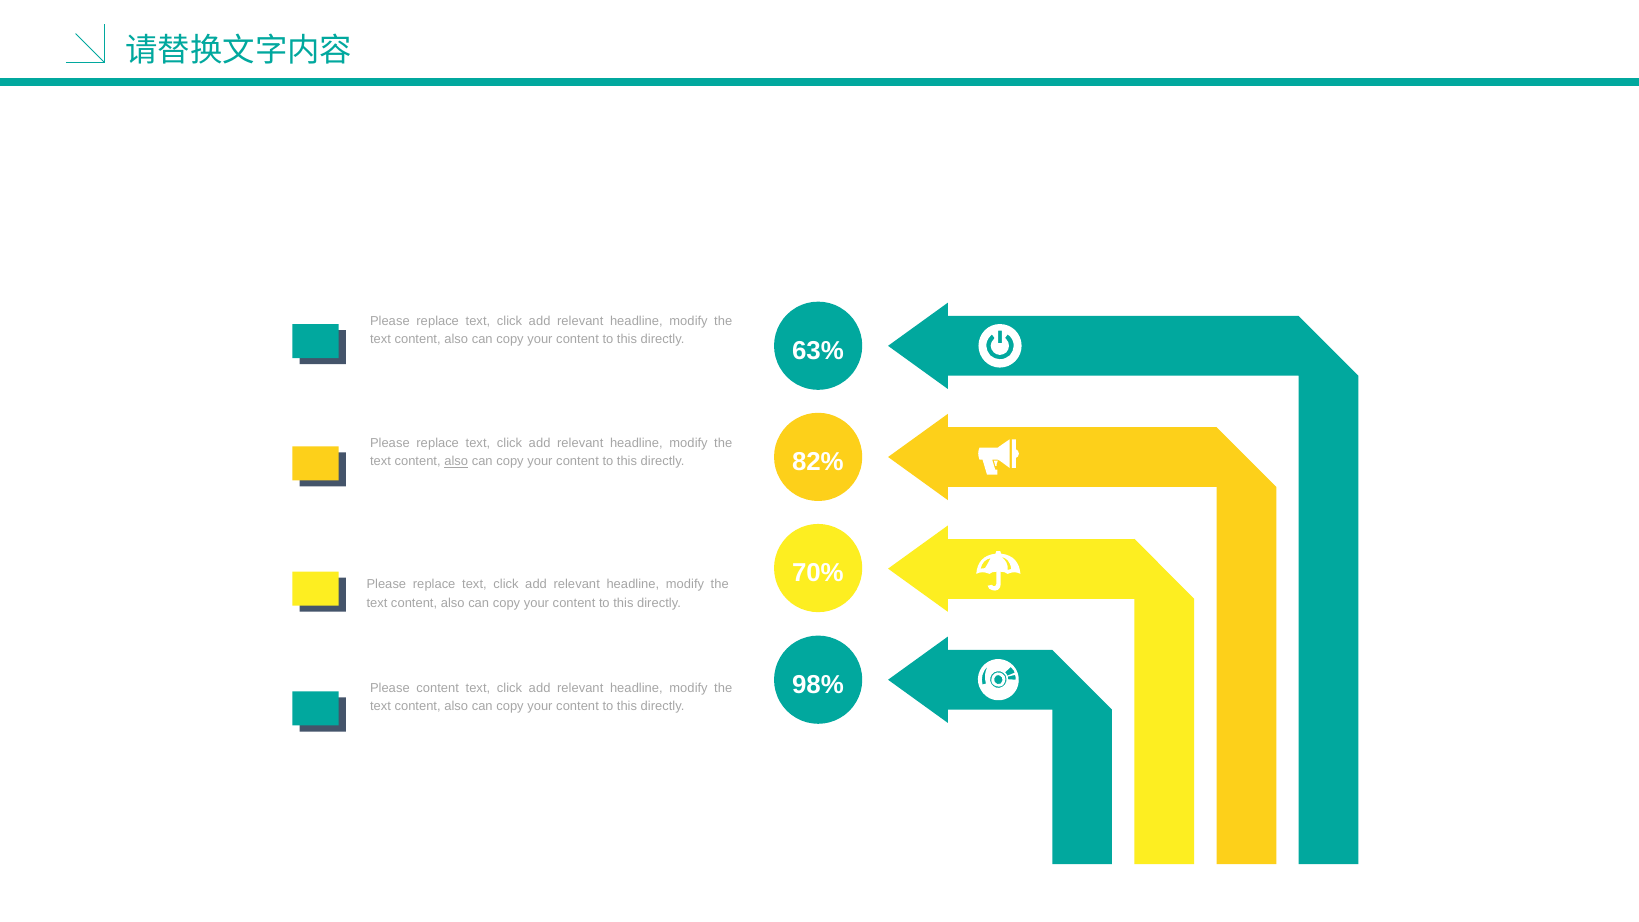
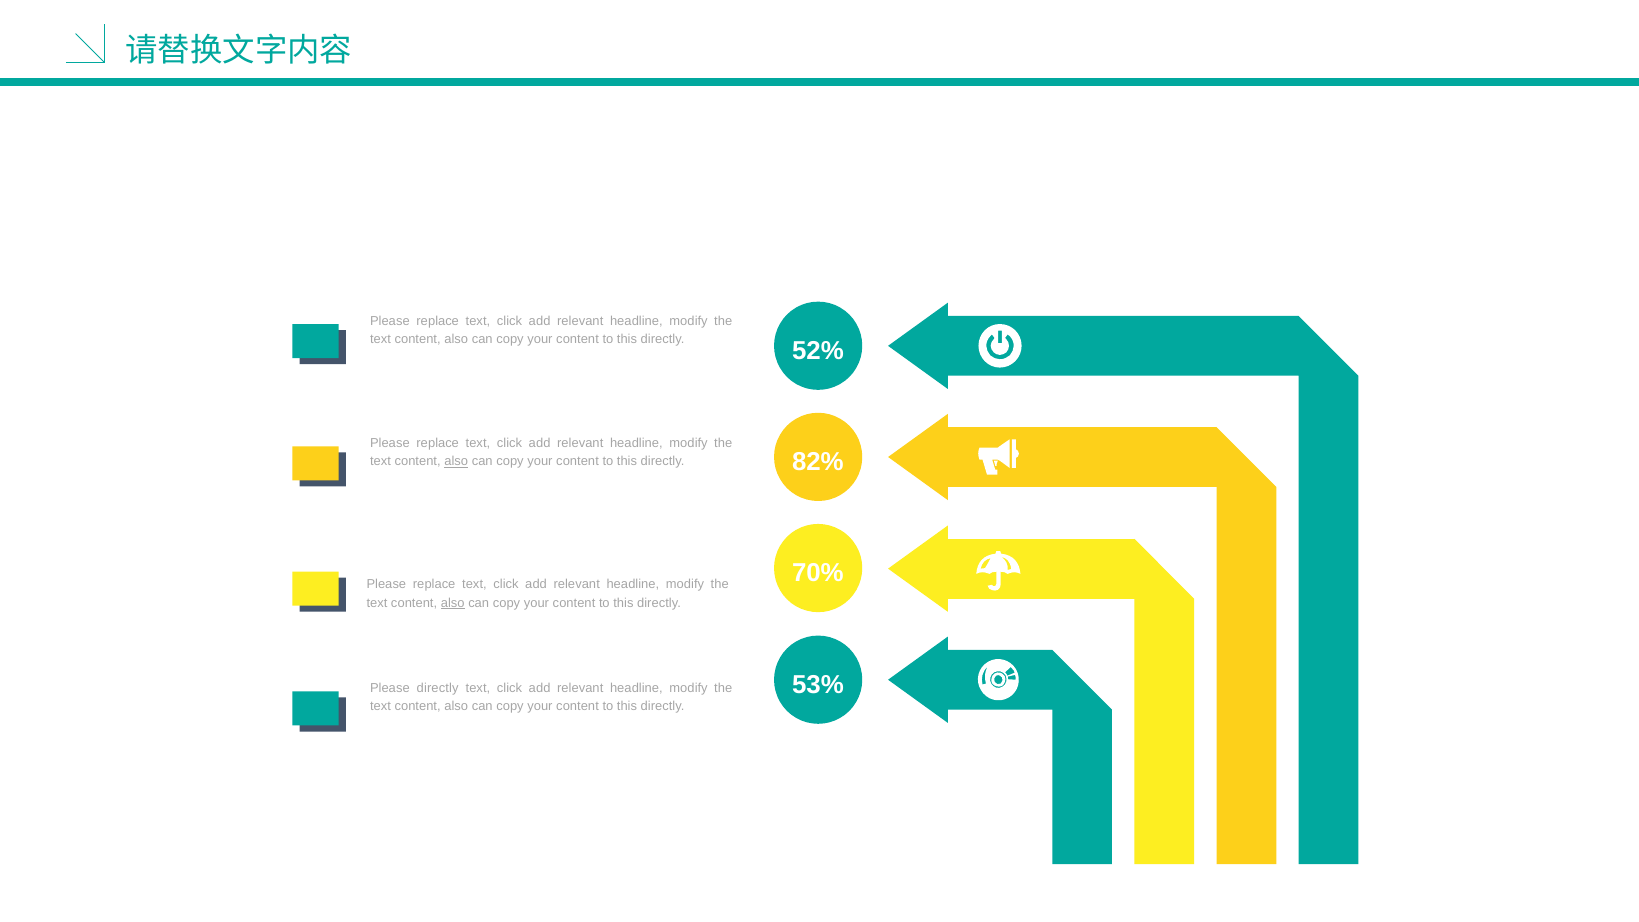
63%: 63% -> 52% (818, 350)
also underline: none -> present (453, 603)
98%: 98% -> 53% (818, 684)
Please content: content -> directly (438, 688)
